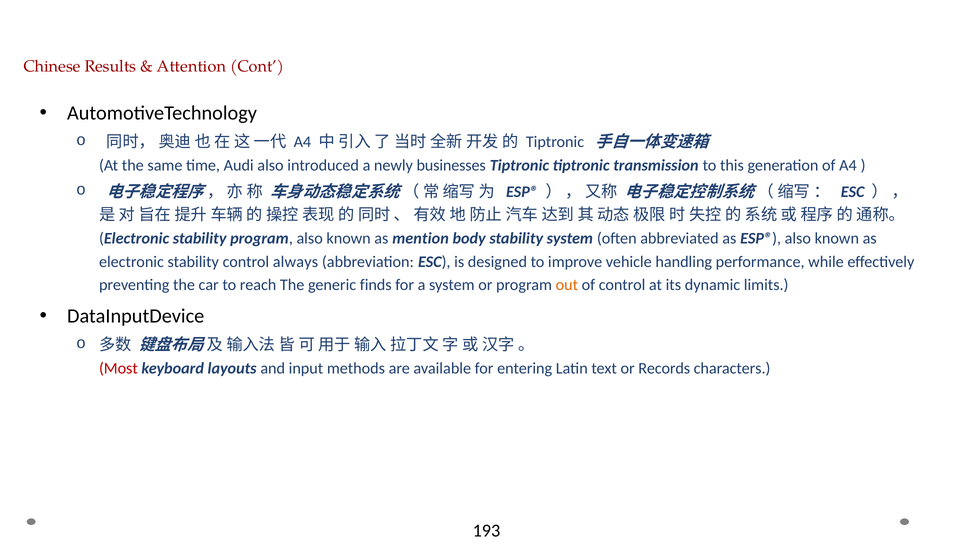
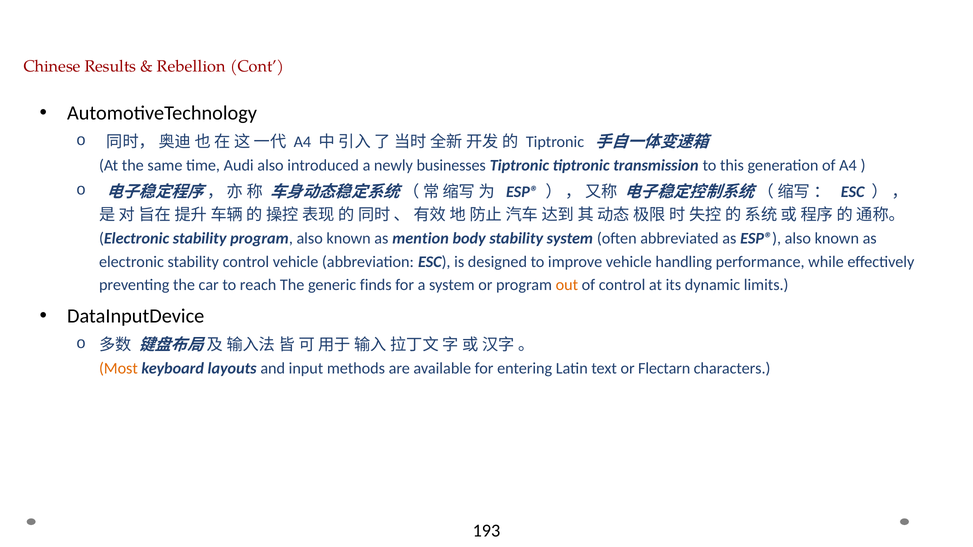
Attention: Attention -> Rebellion (191, 67)
control always: always -> vehicle (296, 262)
Most colour: red -> orange (118, 368)
Records: Records -> Flectarn (664, 368)
